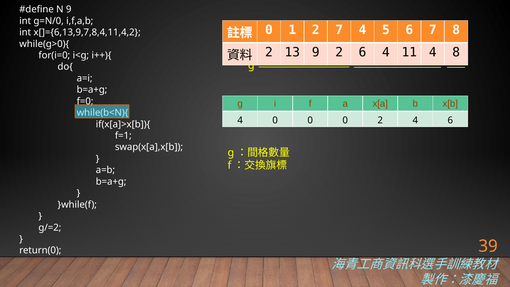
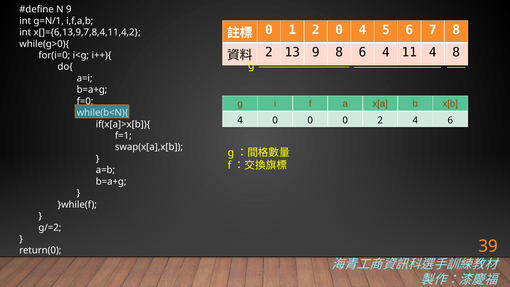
g=N/0: g=N/0 -> g=N/1 (49, 21)
2 7: 7 -> 0 (339, 30)
9 2: 2 -> 8 (339, 52)
